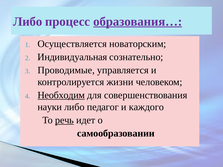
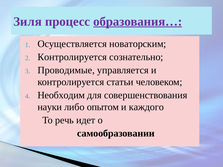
Либо: Либо -> Зиля (28, 22)
Индивидуальная: Индивидуальная -> Контролируется (72, 57)
жизни: жизни -> статьи (120, 82)
Необходим underline: present -> none (61, 95)
педагог: педагог -> опытом (103, 107)
речь underline: present -> none (64, 120)
